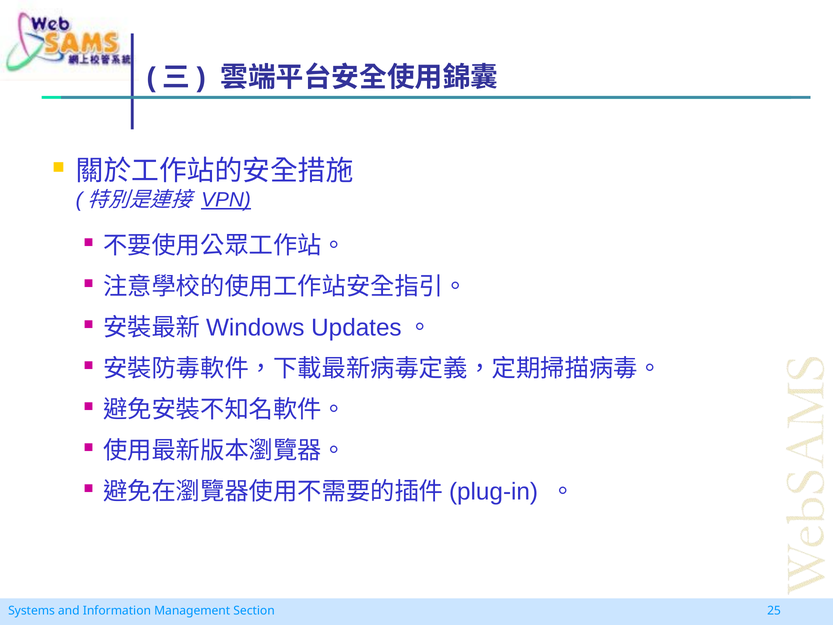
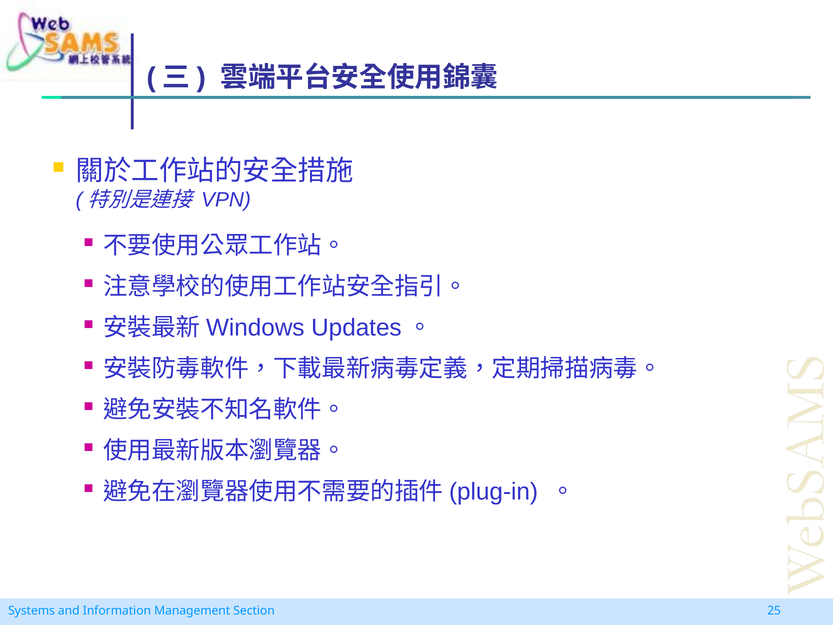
VPN underline: present -> none (226, 200)
